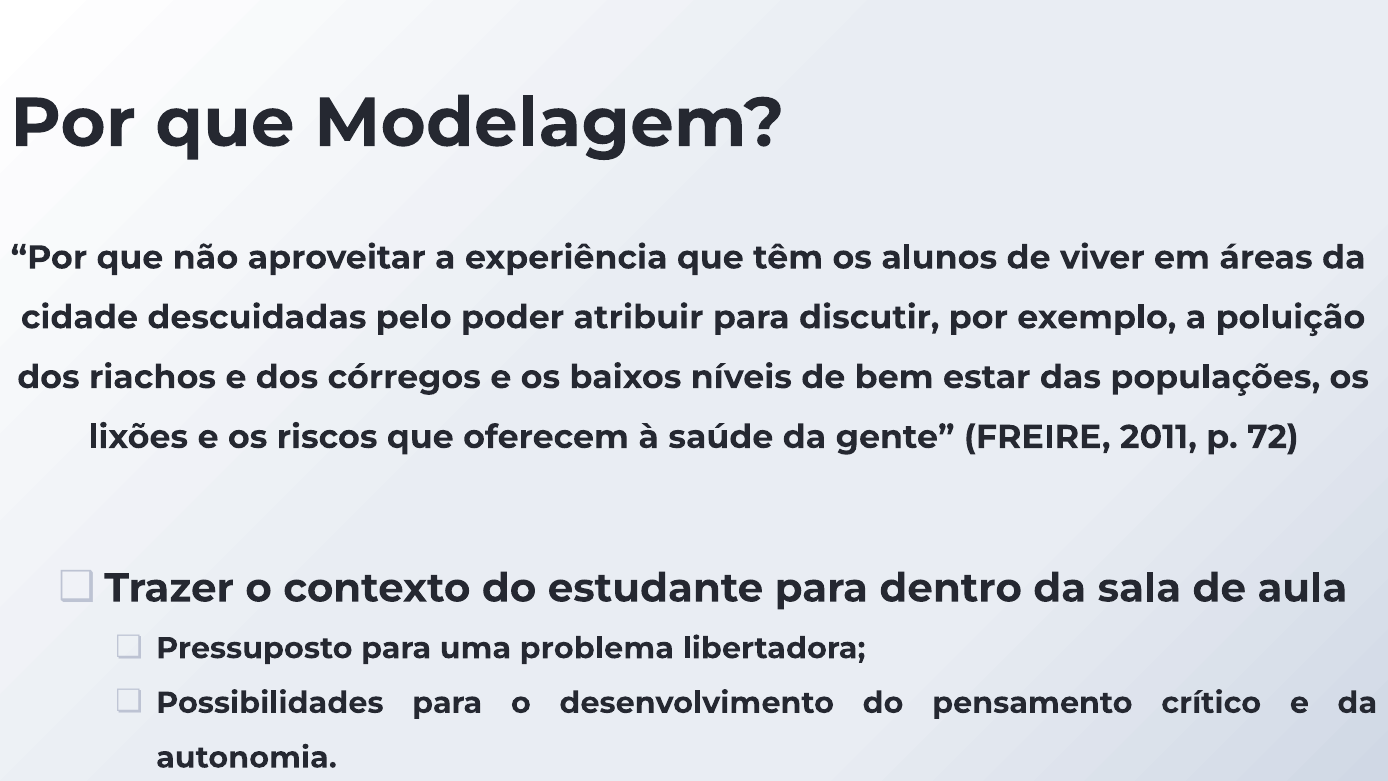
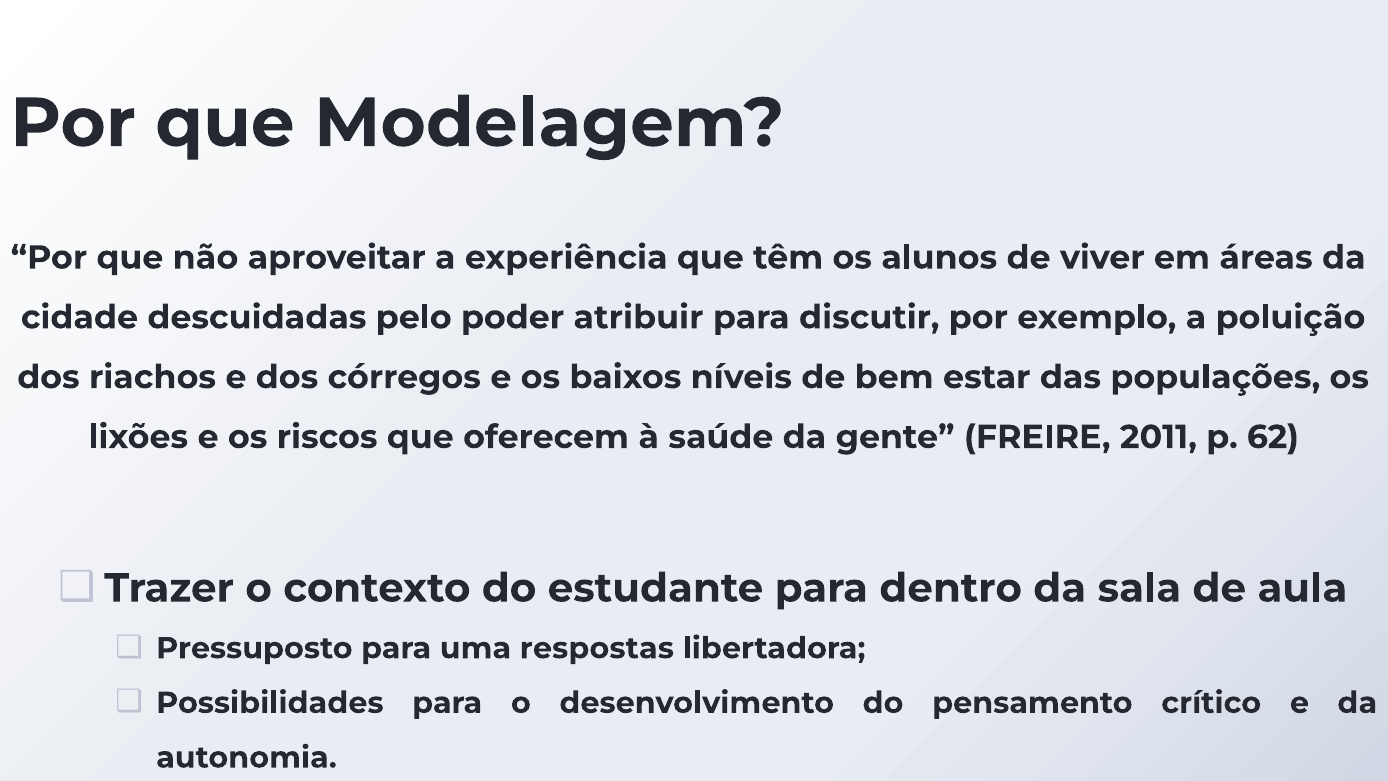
72: 72 -> 62 (1273, 437)
problema: problema -> respostas (597, 648)
